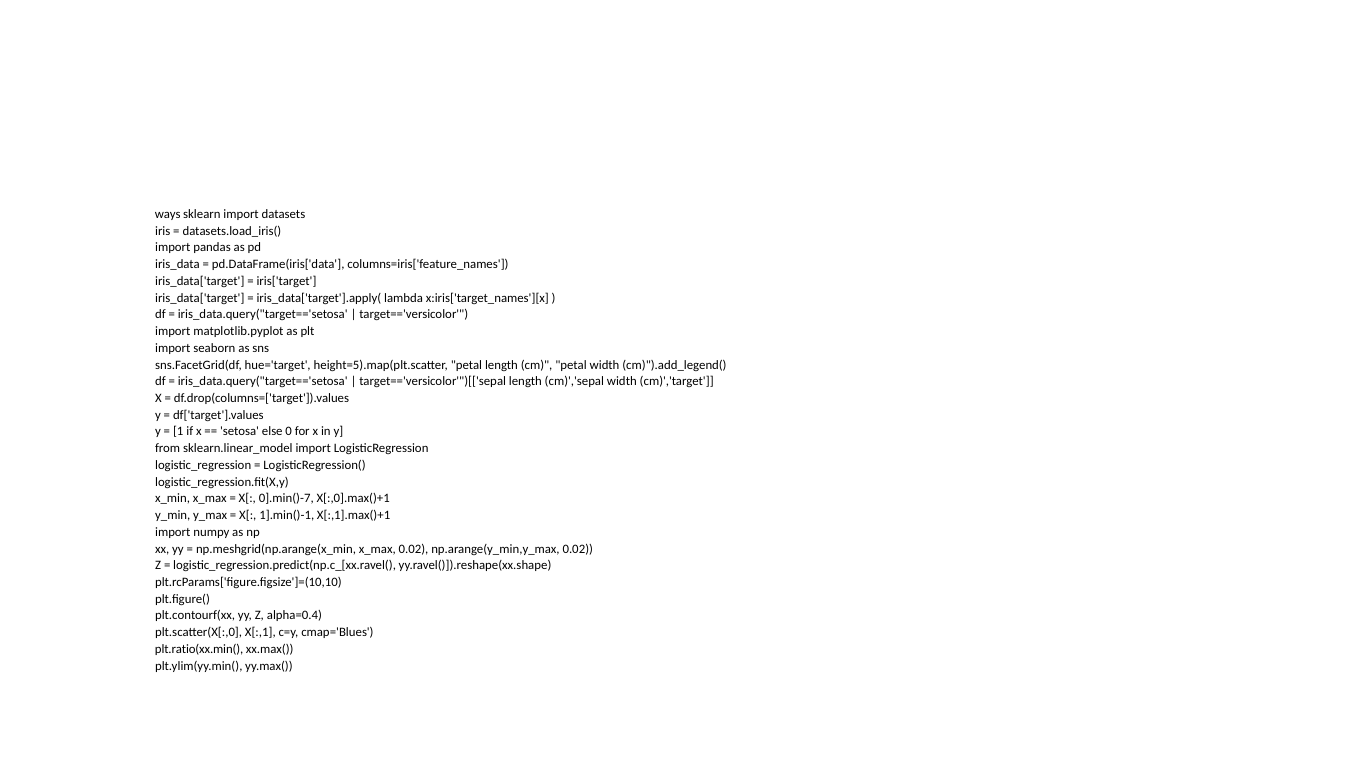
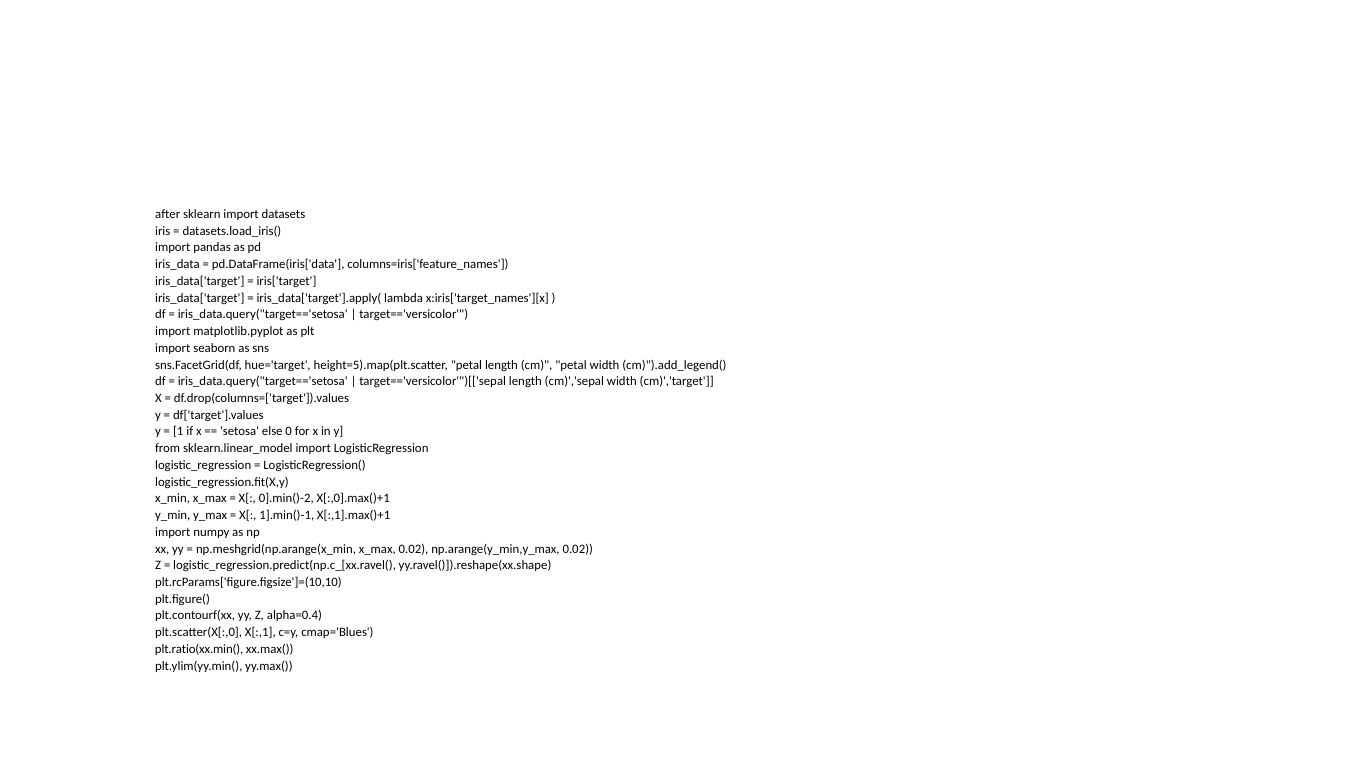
ways: ways -> after (168, 214)
0].min()-7: 0].min()-7 -> 0].min()-2 (286, 498)
